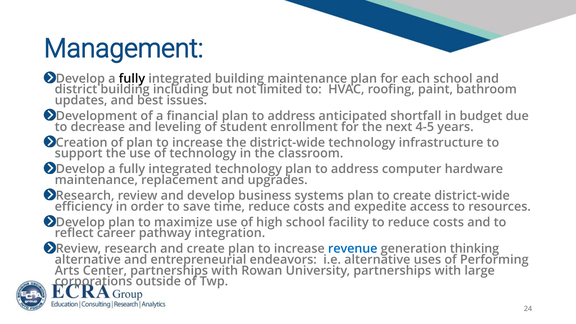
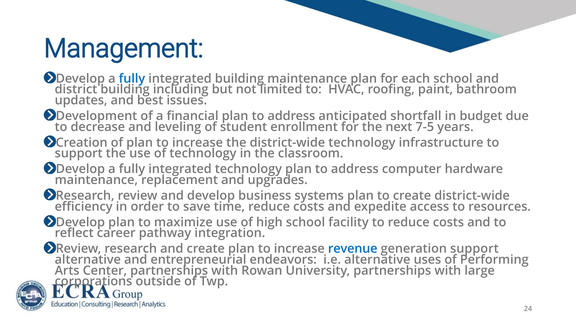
fully colour: black -> blue (132, 79)
4-5: 4-5 -> 7-5 (425, 127)
generation thinking: thinking -> support (474, 249)
